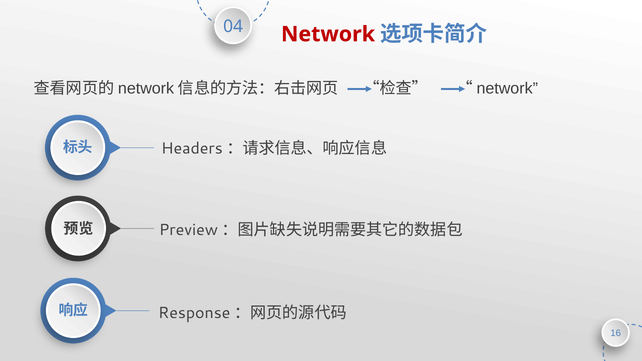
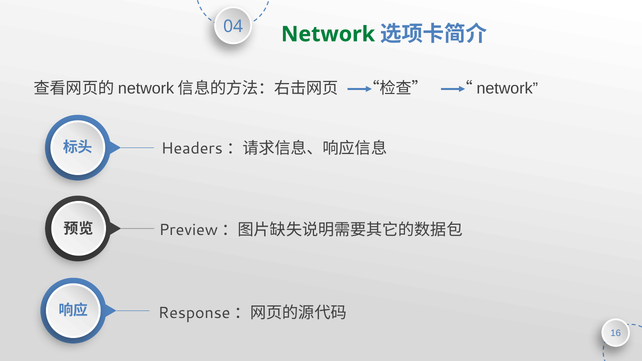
Network colour: red -> green (328, 34)
